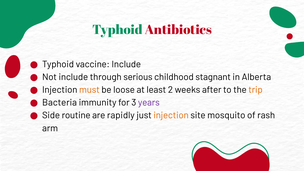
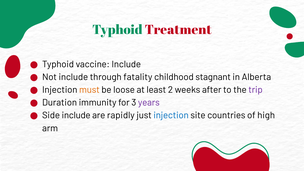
Antibiotics: Antibiotics -> Treatment (178, 30)
serious: serious -> fatality (138, 77)
trip colour: orange -> purple (256, 90)
Bacteria: Bacteria -> Duration (60, 103)
Side routine: routine -> include (76, 115)
injection colour: orange -> blue (171, 115)
mosquito: mosquito -> countries (226, 115)
rash: rash -> high (266, 115)
